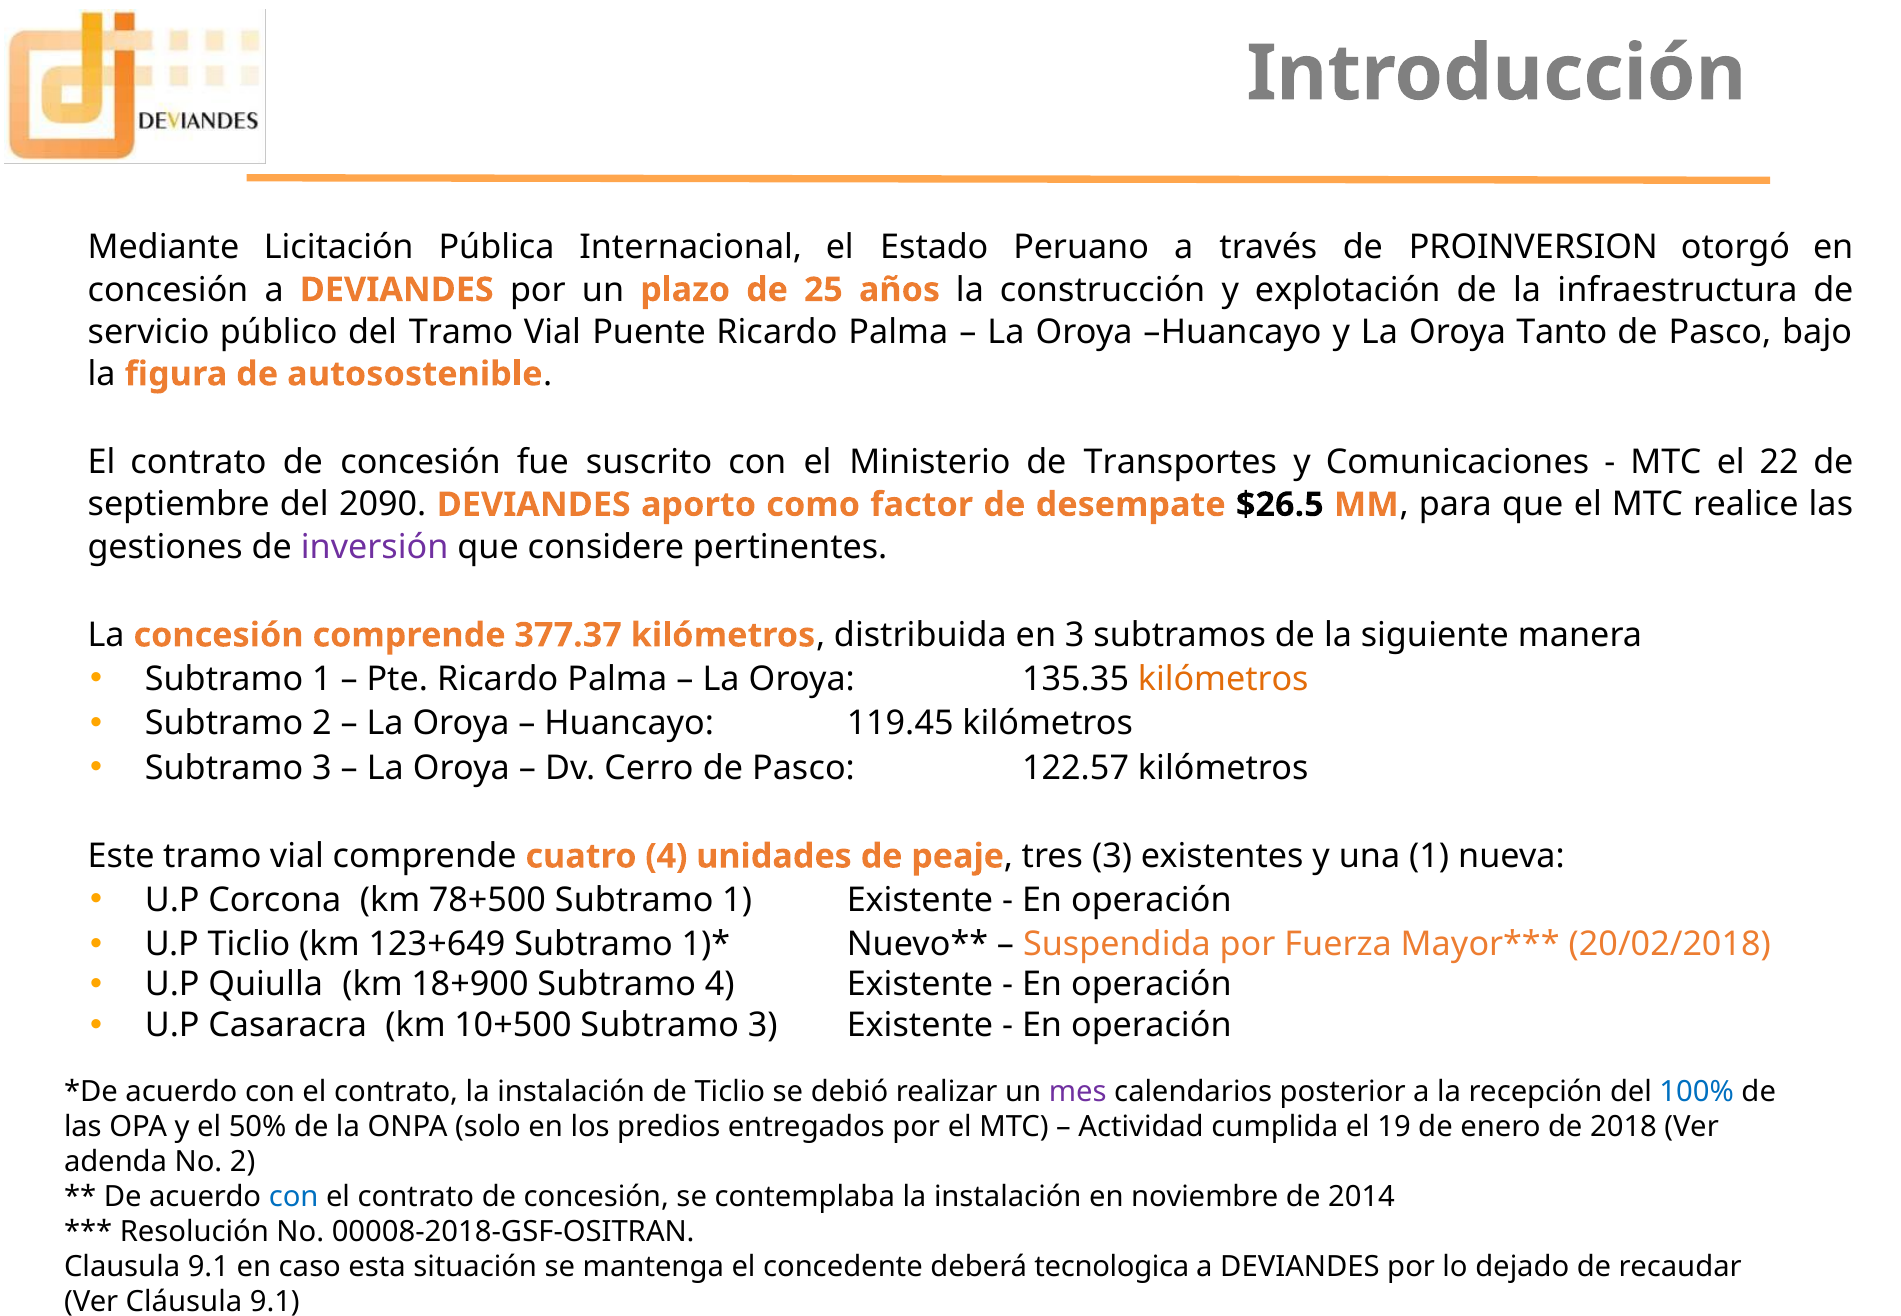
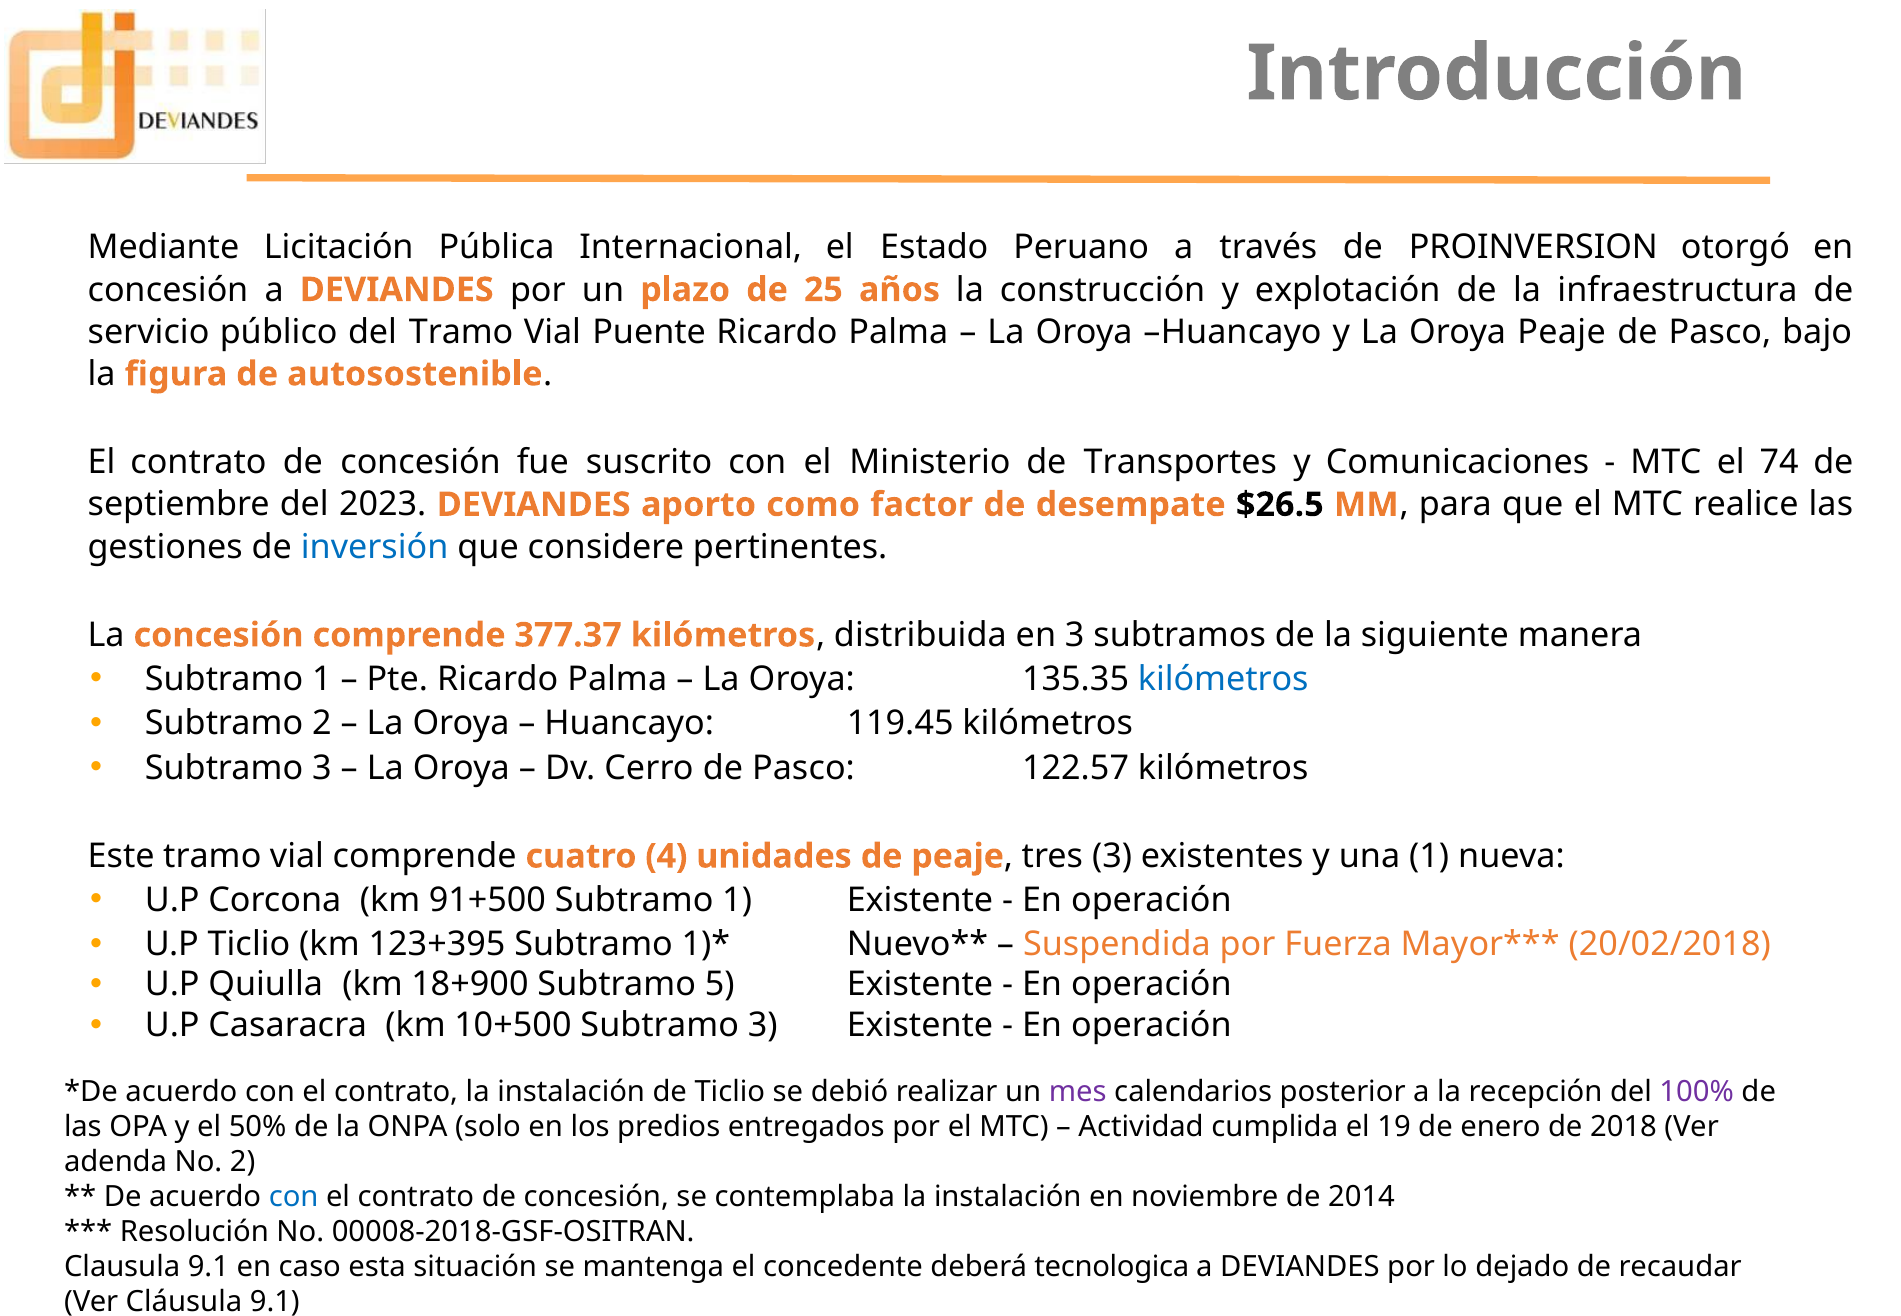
Oroya Tanto: Tanto -> Peaje (1562, 332)
22: 22 -> 74 (1779, 463)
2090: 2090 -> 2023 (383, 505)
inversión colour: purple -> blue (375, 547)
kilómetros colour: orange -> blue (1223, 679)
78+500: 78+500 -> 91+500 (487, 901)
123+649: 123+649 -> 123+395 (437, 945)
Subtramo 4: 4 -> 5 (720, 984)
100% colour: blue -> purple (1697, 1091)
